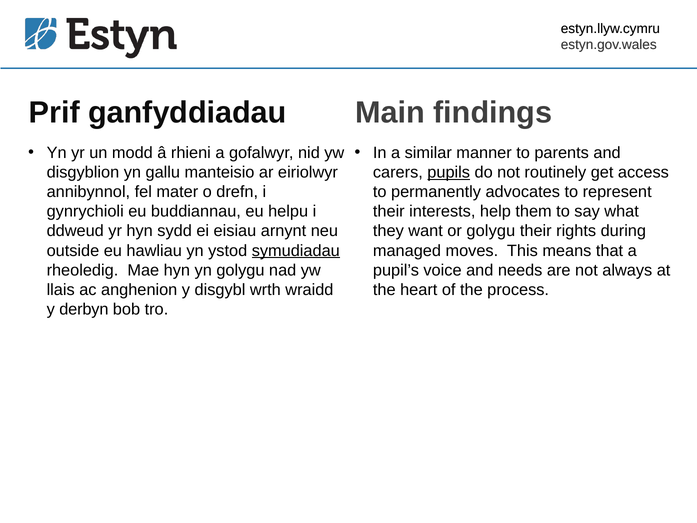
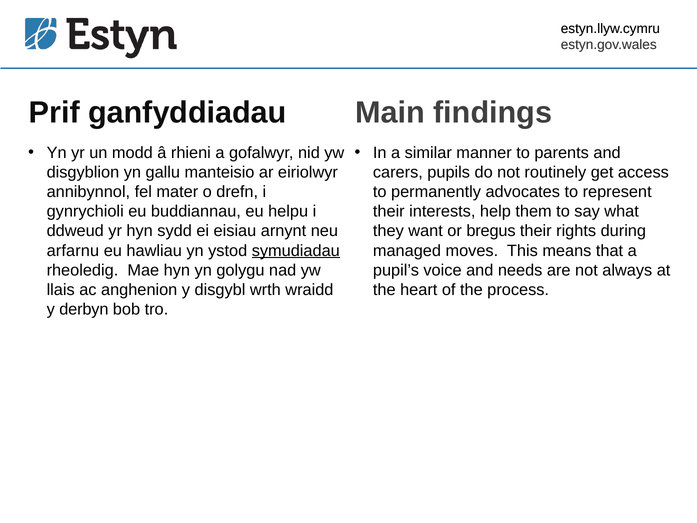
pupils underline: present -> none (449, 172)
or golygu: golygu -> bregus (491, 231)
outside: outside -> arfarnu (73, 251)
